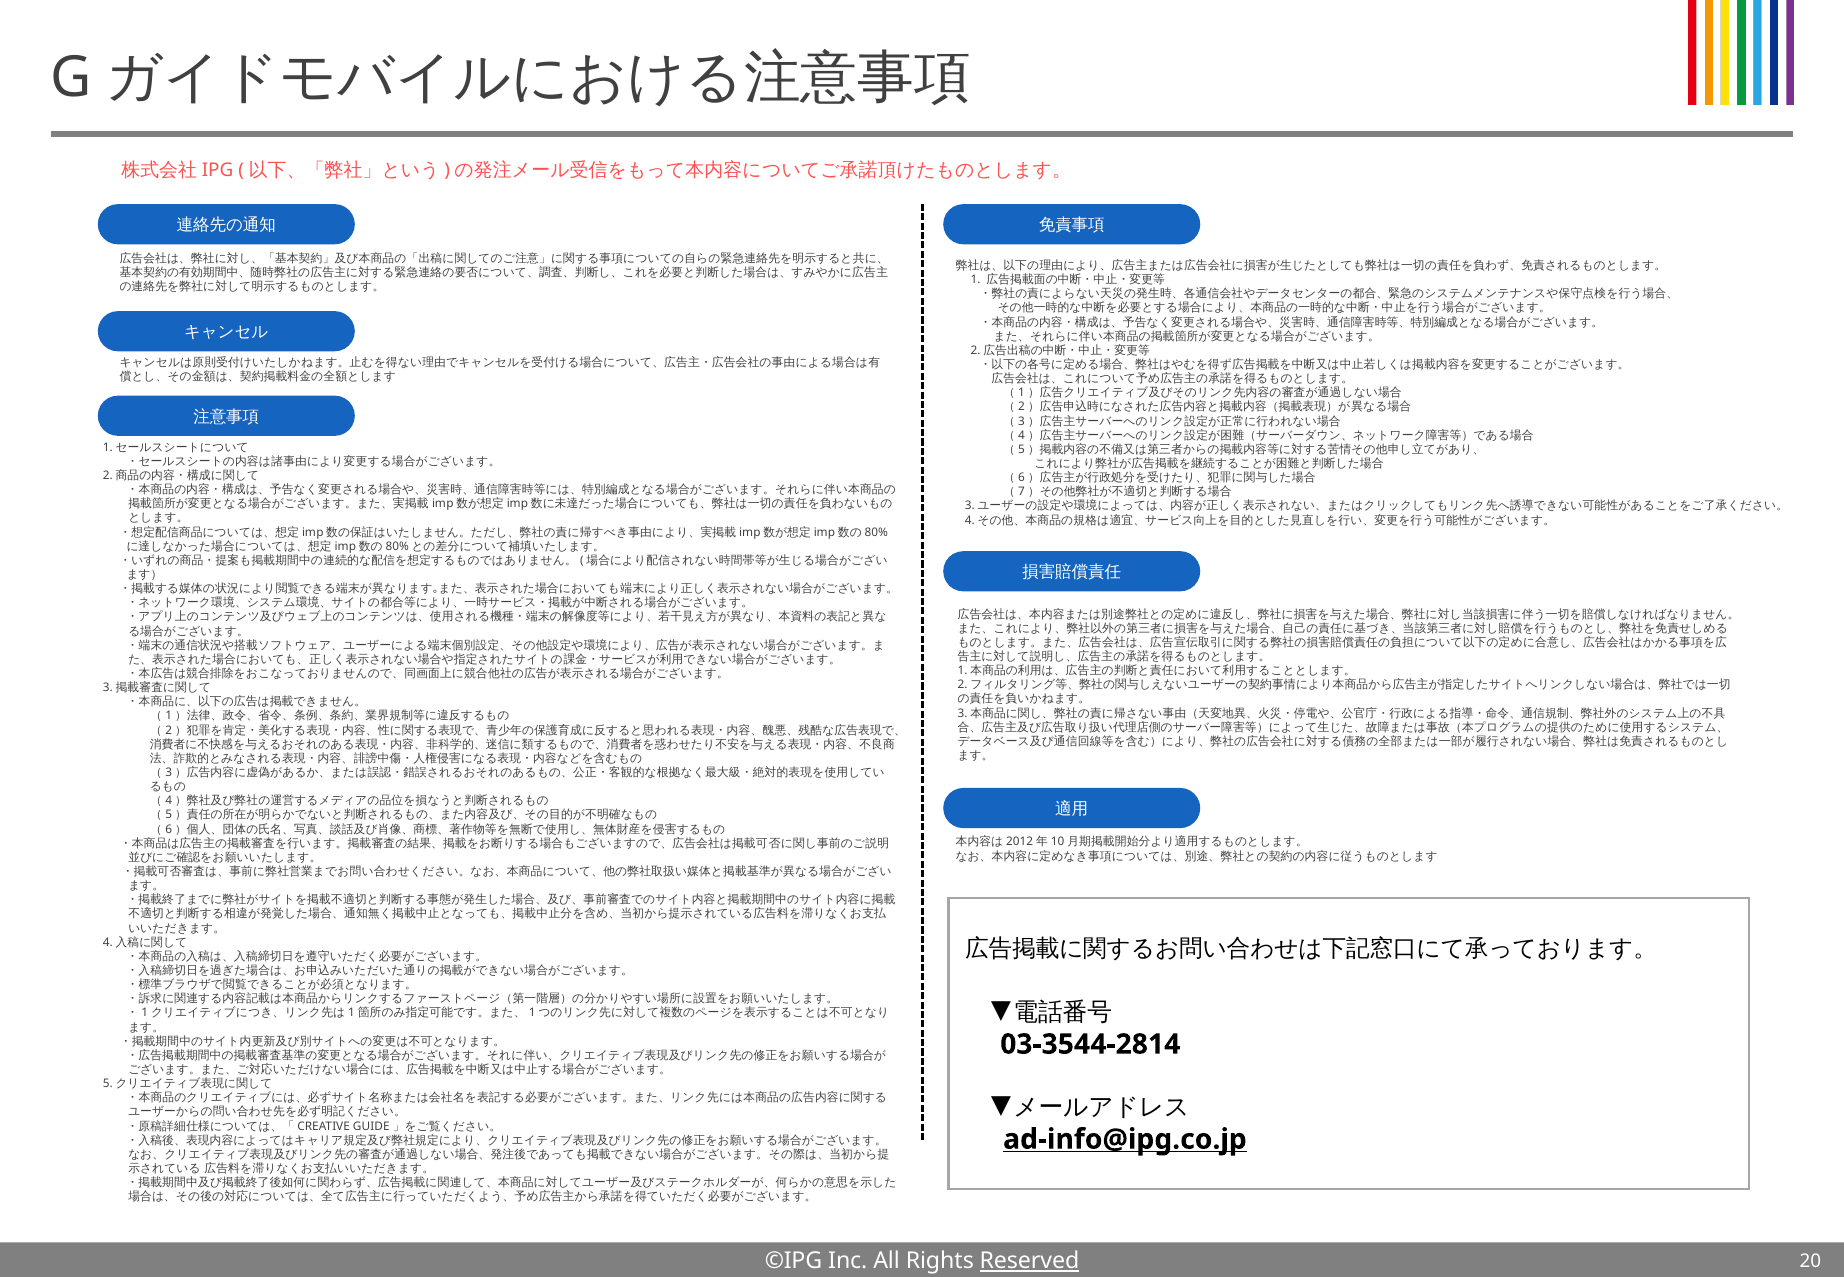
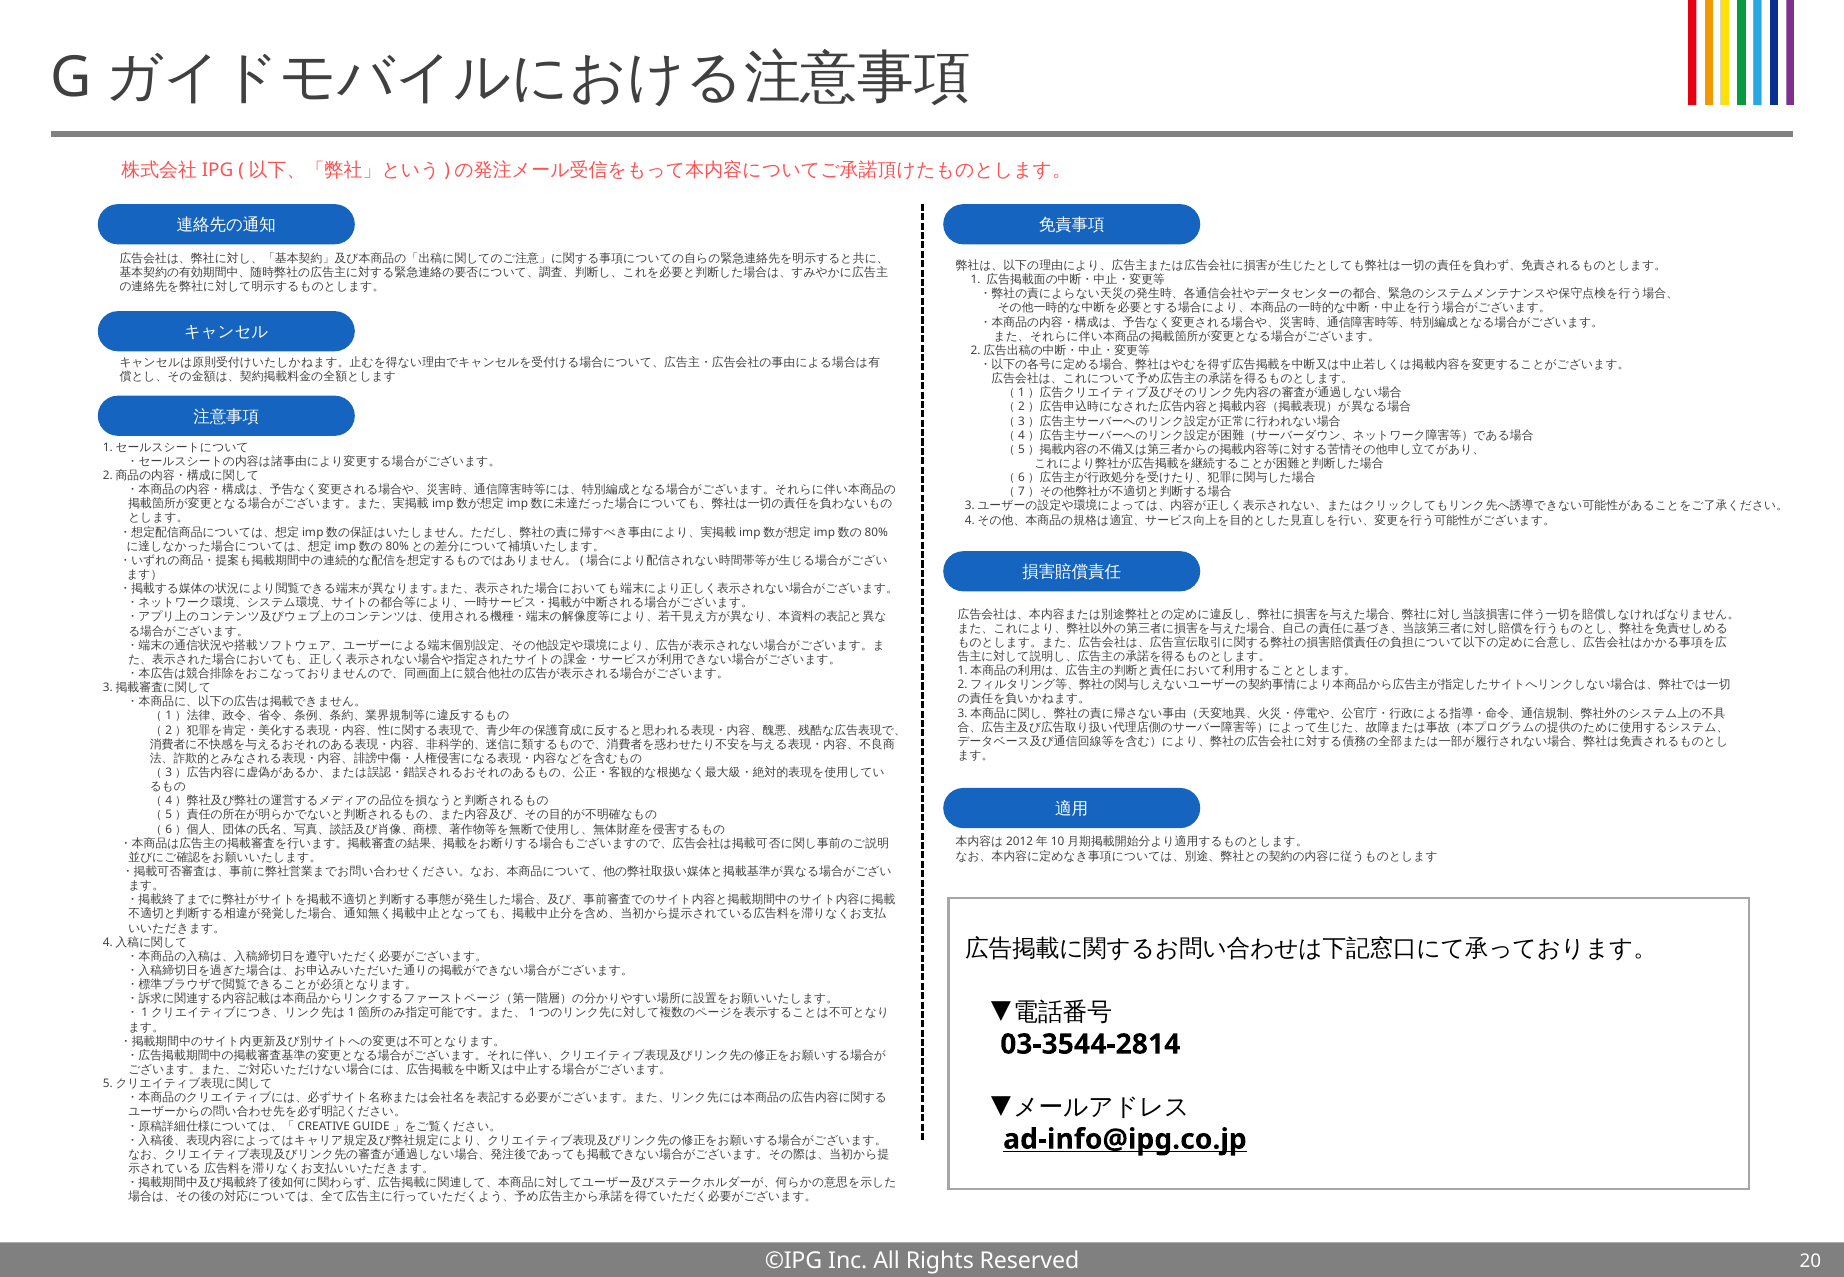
Reserved underline: present -> none (1029, 1261)
